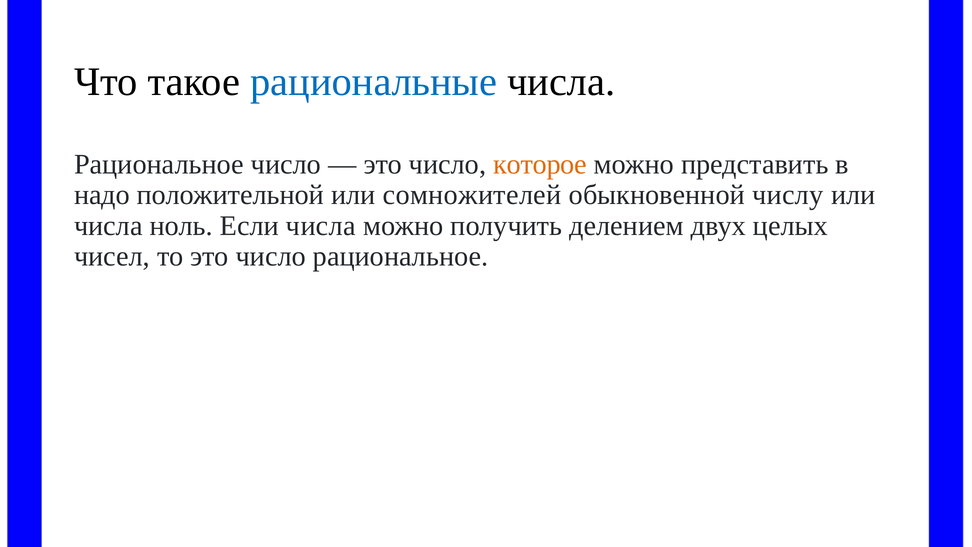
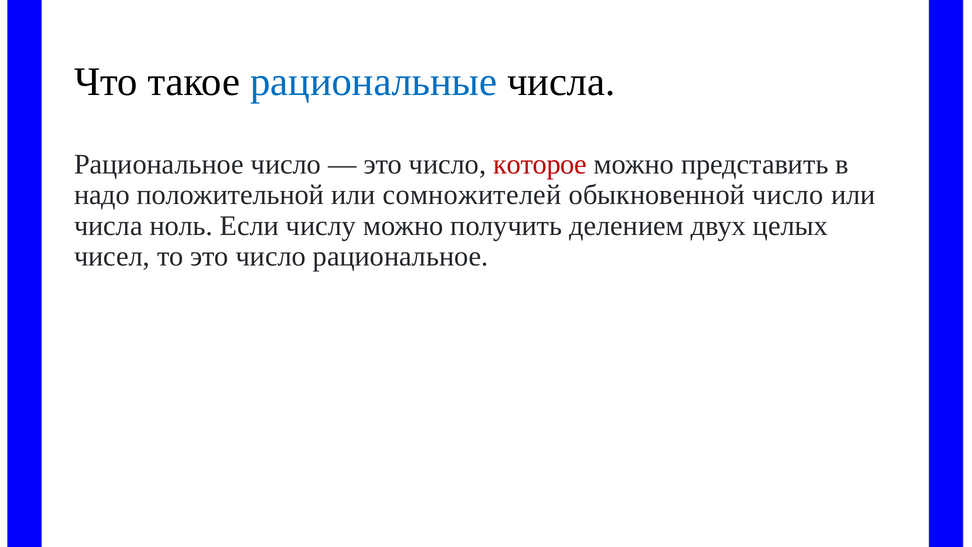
которое colour: orange -> red (540, 164)
обыкновенной числу: числу -> число (788, 195)
Если числа: числа -> числу (321, 226)
